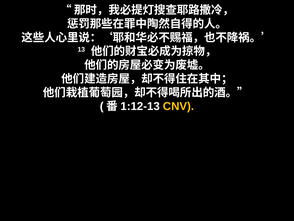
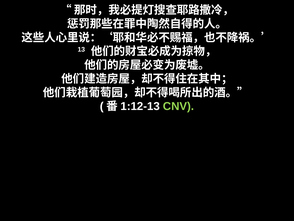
CNV colour: yellow -> light green (179, 106)
